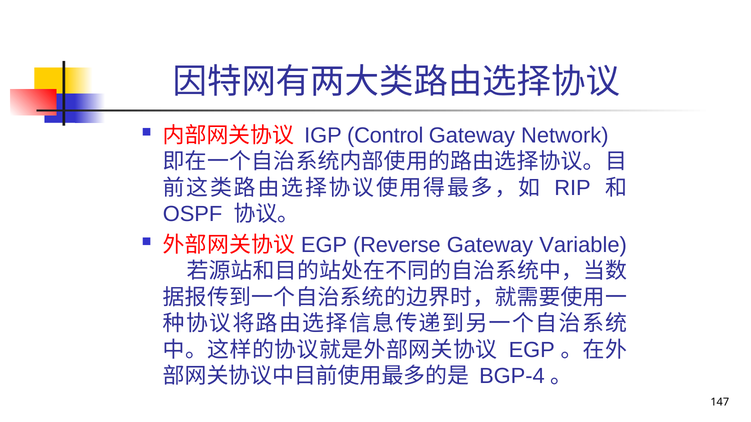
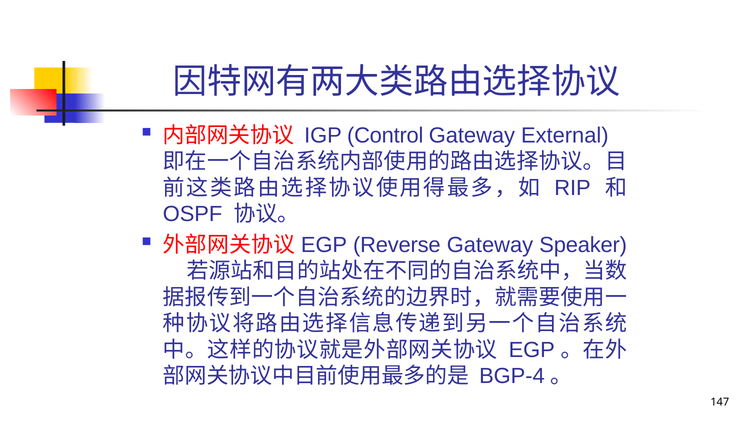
Network: Network -> External (565, 136)
Variable: Variable -> Speaker (583, 245)
